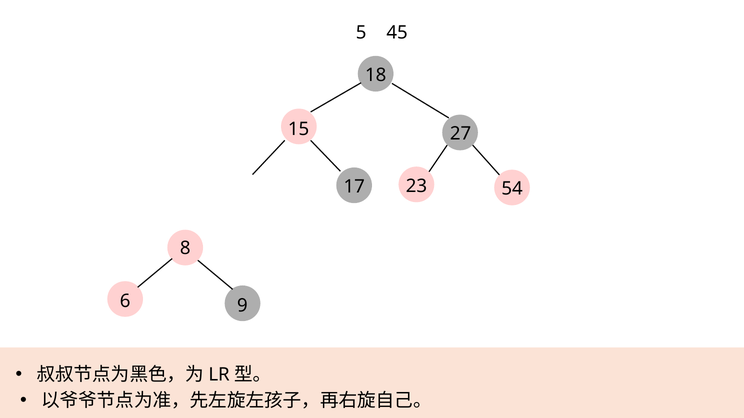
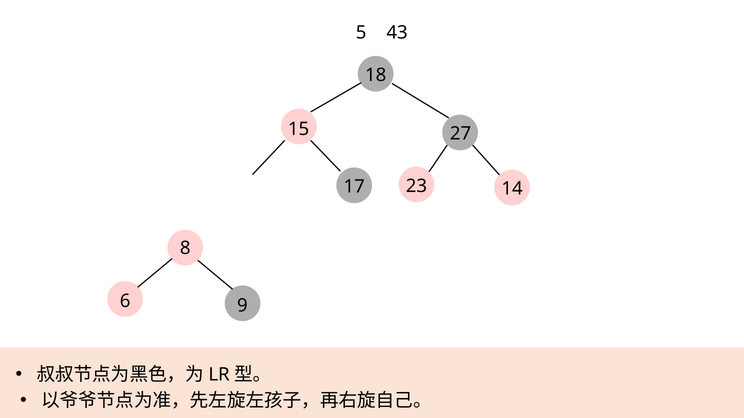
45: 45 -> 43 (397, 33)
54: 54 -> 14 (512, 189)
